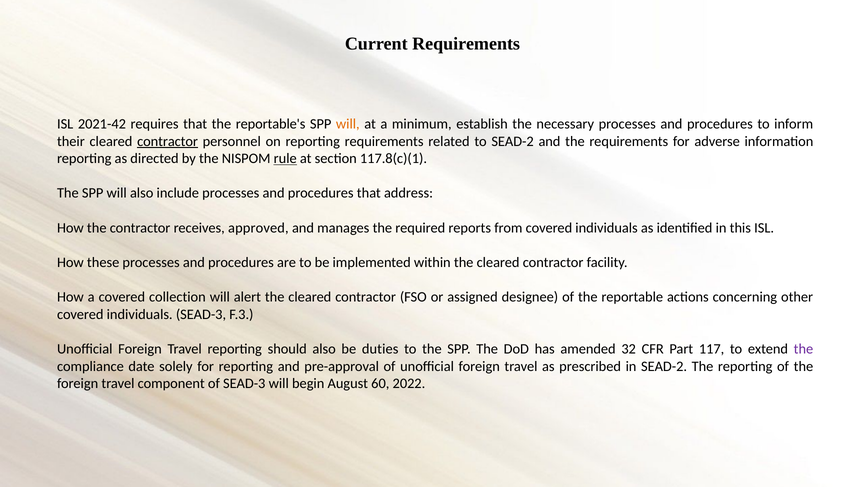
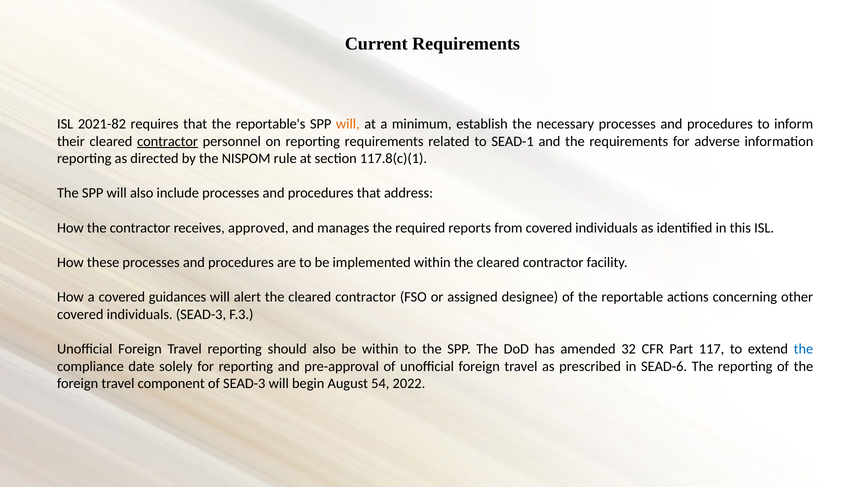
2021-42: 2021-42 -> 2021-82 (102, 124)
to SEAD-2: SEAD-2 -> SEAD-1 (513, 141)
rule underline: present -> none (285, 158)
collection: collection -> guidances (177, 297)
be duties: duties -> within (380, 349)
the colour: purple -> blue (803, 349)
in SEAD-2: SEAD-2 -> SEAD-6 (664, 366)
60: 60 -> 54 (380, 383)
